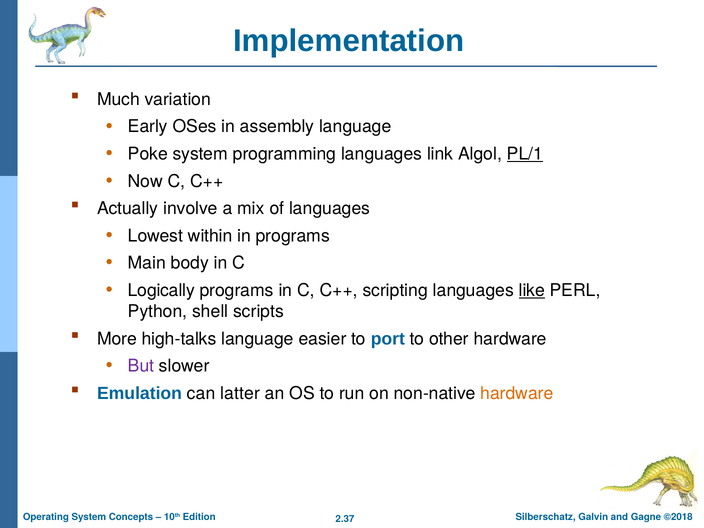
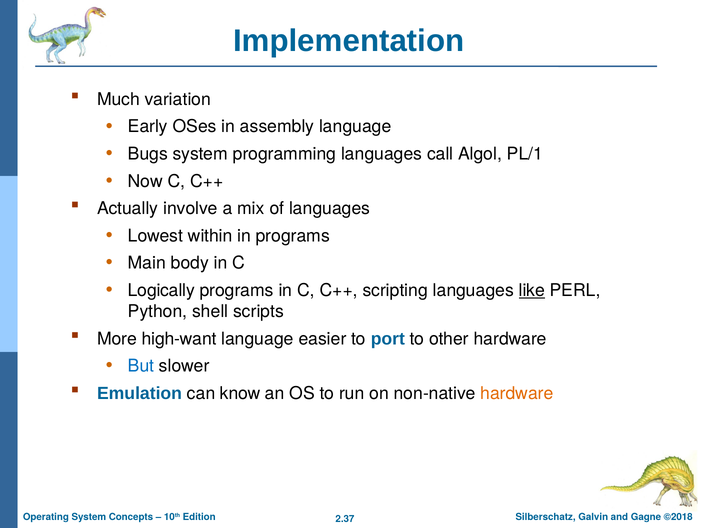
Poke: Poke -> Bugs (148, 154)
link: link -> call (440, 154)
PL/1 underline: present -> none (525, 154)
high-talks: high-talks -> high-want (179, 339)
But colour: purple -> blue (141, 366)
latter: latter -> know (240, 393)
